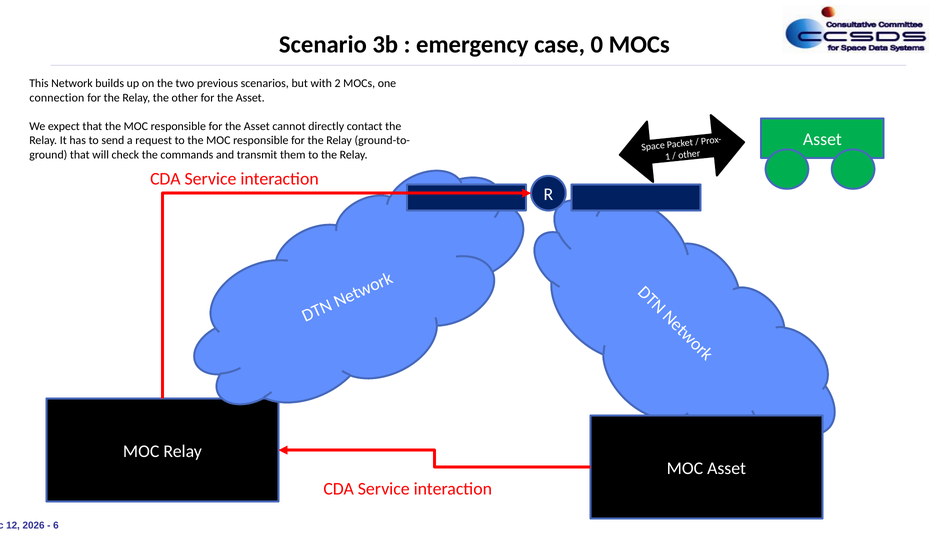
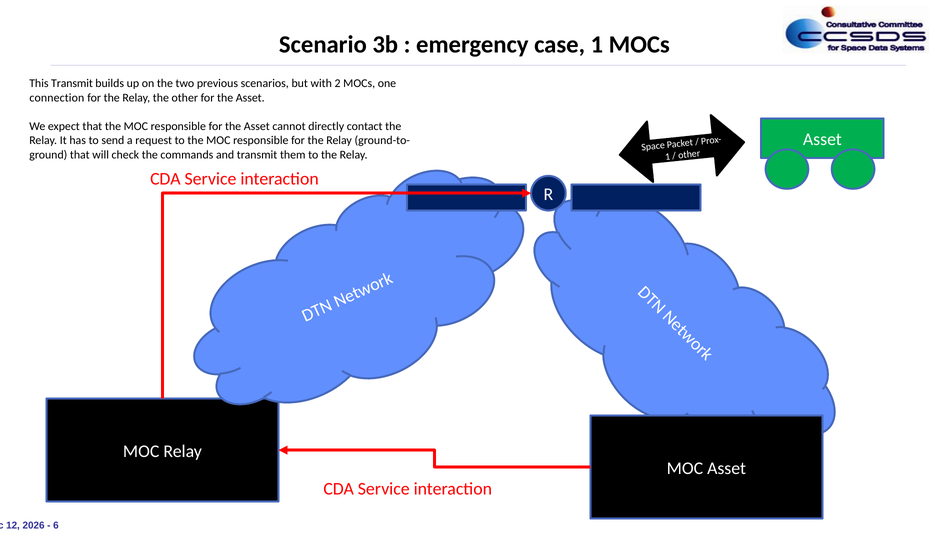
case 0: 0 -> 1 (597, 44)
This Network: Network -> Transmit (72, 83)
